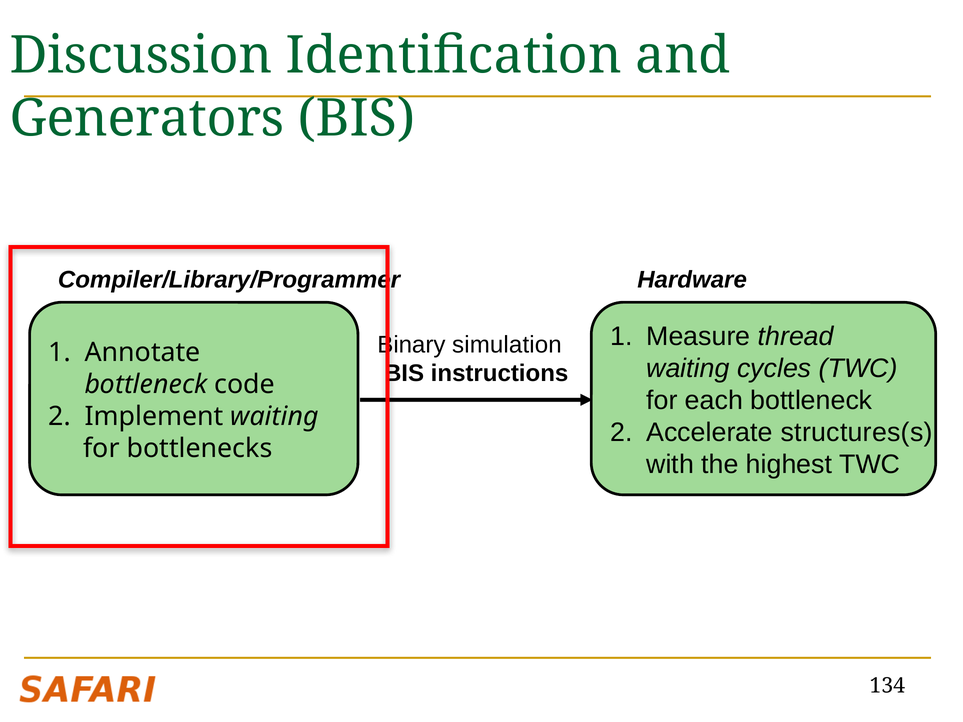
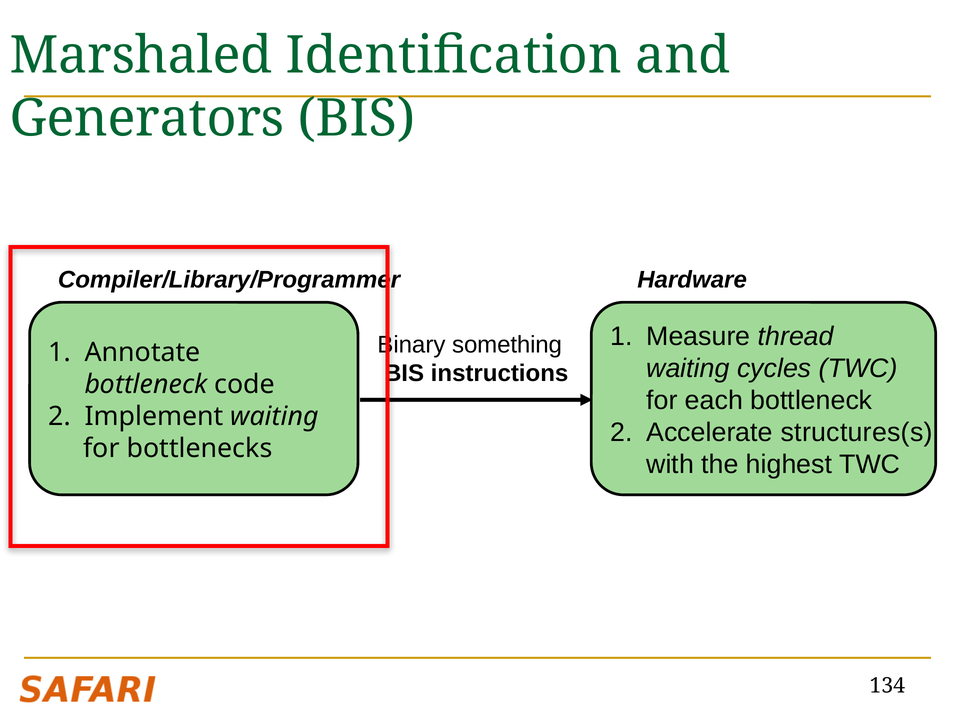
Discussion: Discussion -> Marshaled (141, 56)
simulation: simulation -> something (507, 345)
